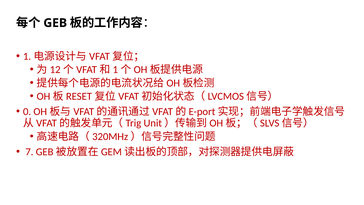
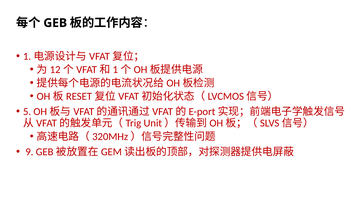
0: 0 -> 5 (27, 112)
7: 7 -> 9 (29, 152)
